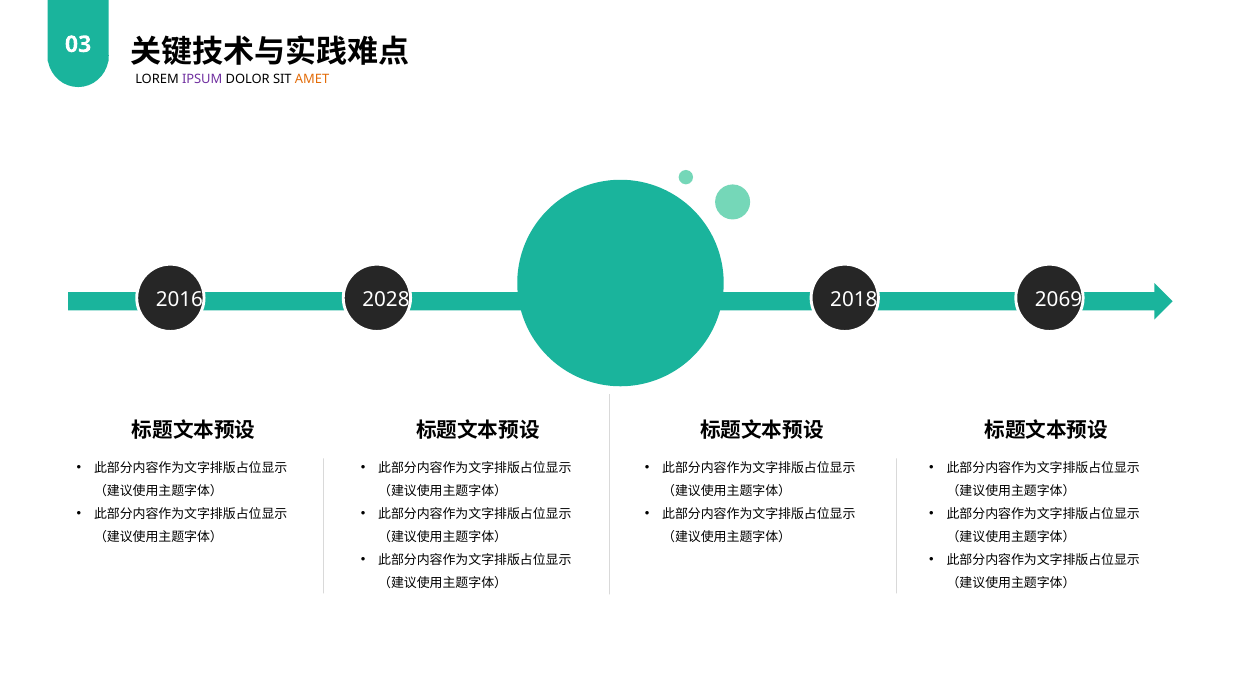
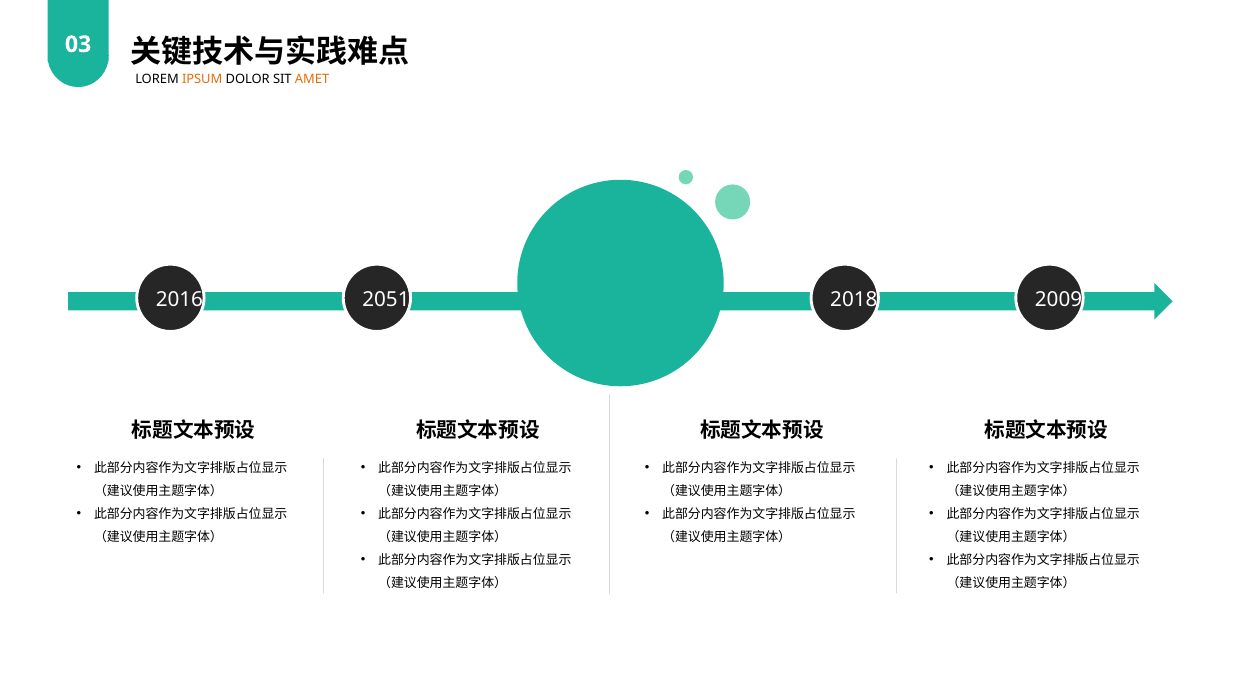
IPSUM colour: purple -> orange (202, 79)
2028: 2028 -> 2051 (386, 299)
2069: 2069 -> 2009 (1059, 299)
